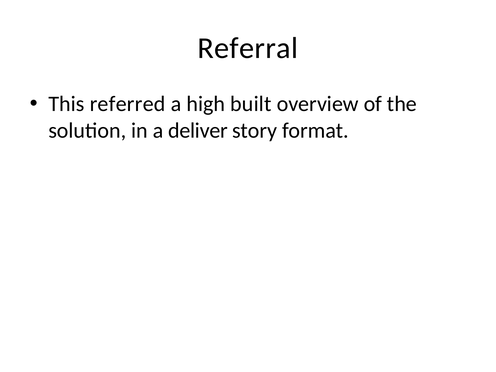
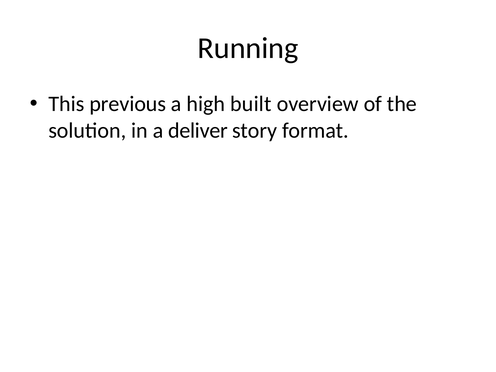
Referral: Referral -> Running (248, 48)
referred: referred -> previous (128, 104)
